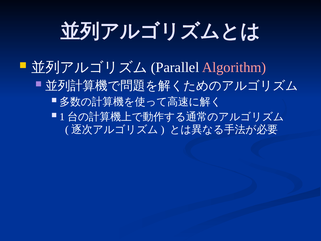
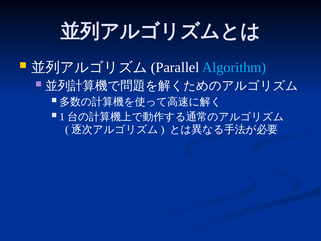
Algorithm colour: pink -> light blue (234, 67)
